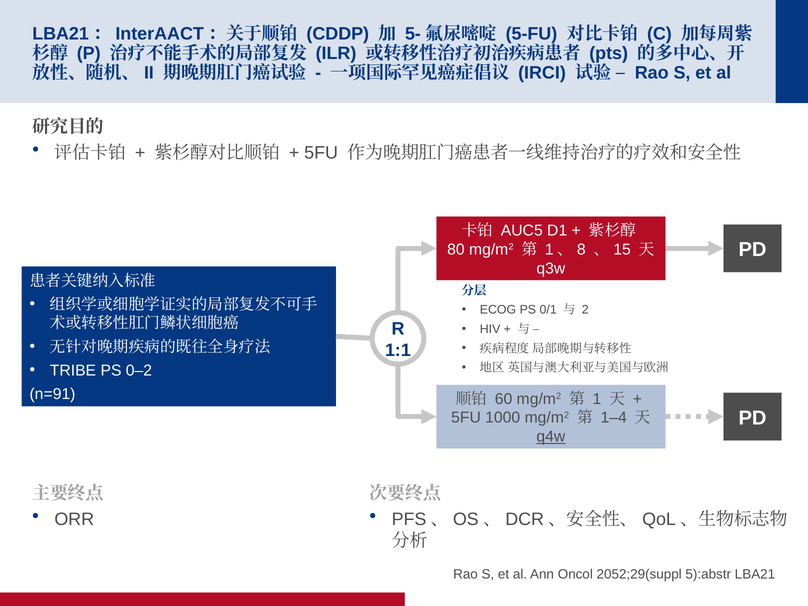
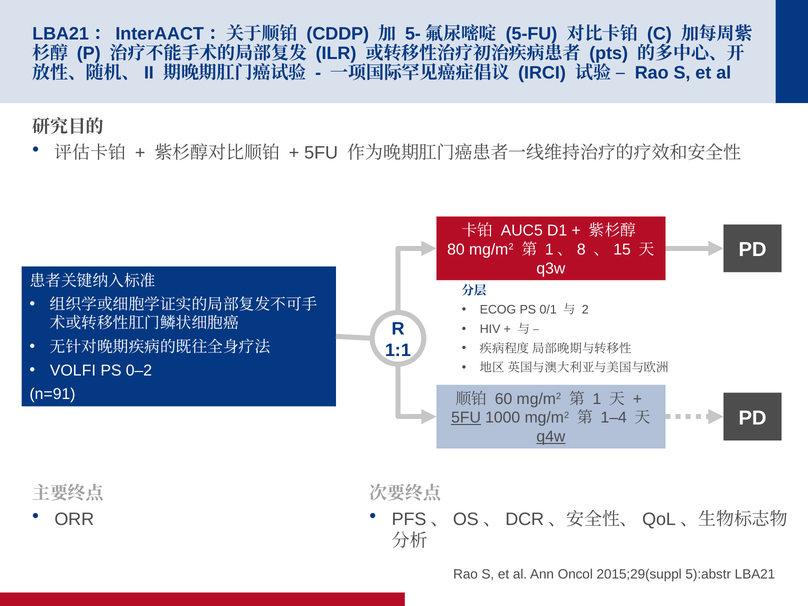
TRIBE: TRIBE -> VOLFI (73, 370)
5FU underline: none -> present (466, 418)
2052;29(suppl: 2052;29(suppl -> 2015;29(suppl (639, 575)
